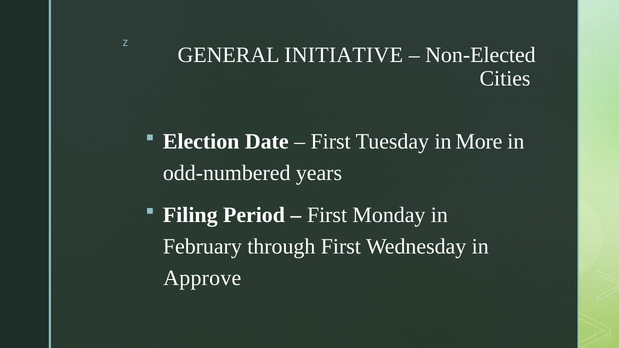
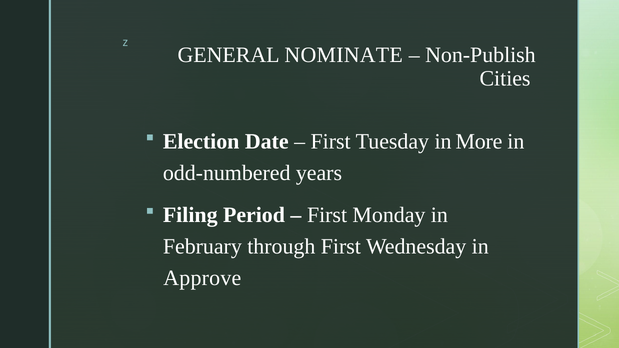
INITIATIVE: INITIATIVE -> NOMINATE (344, 55)
Non-Elected: Non-Elected -> Non-Publish (480, 55)
